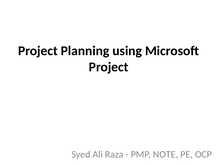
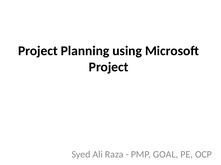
NOTE: NOTE -> GOAL (166, 155)
